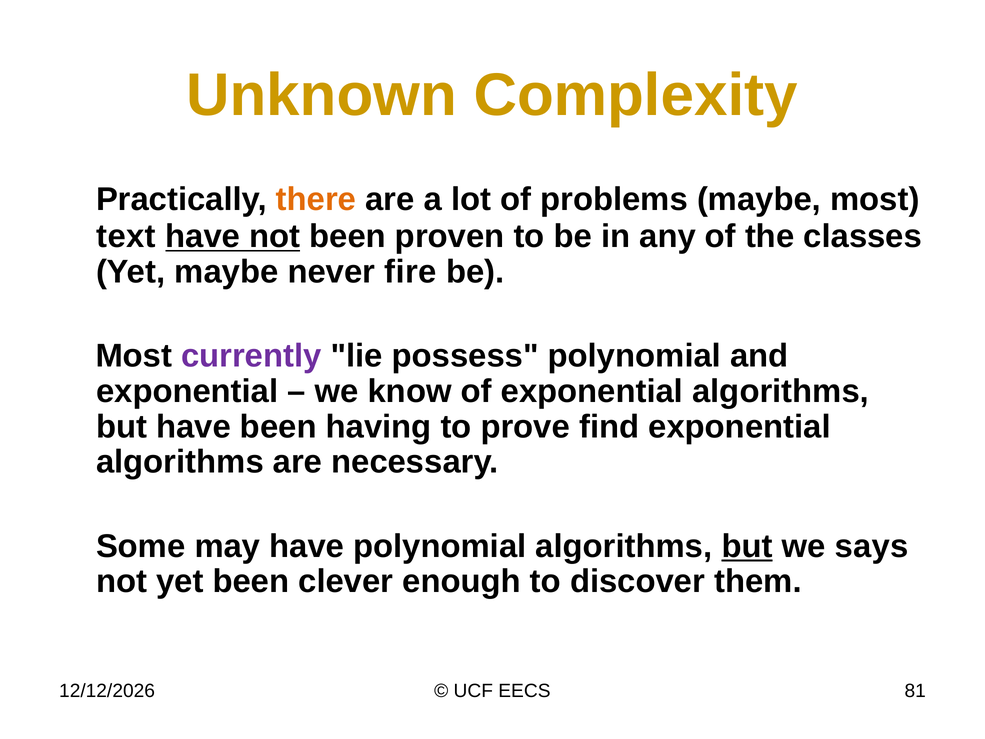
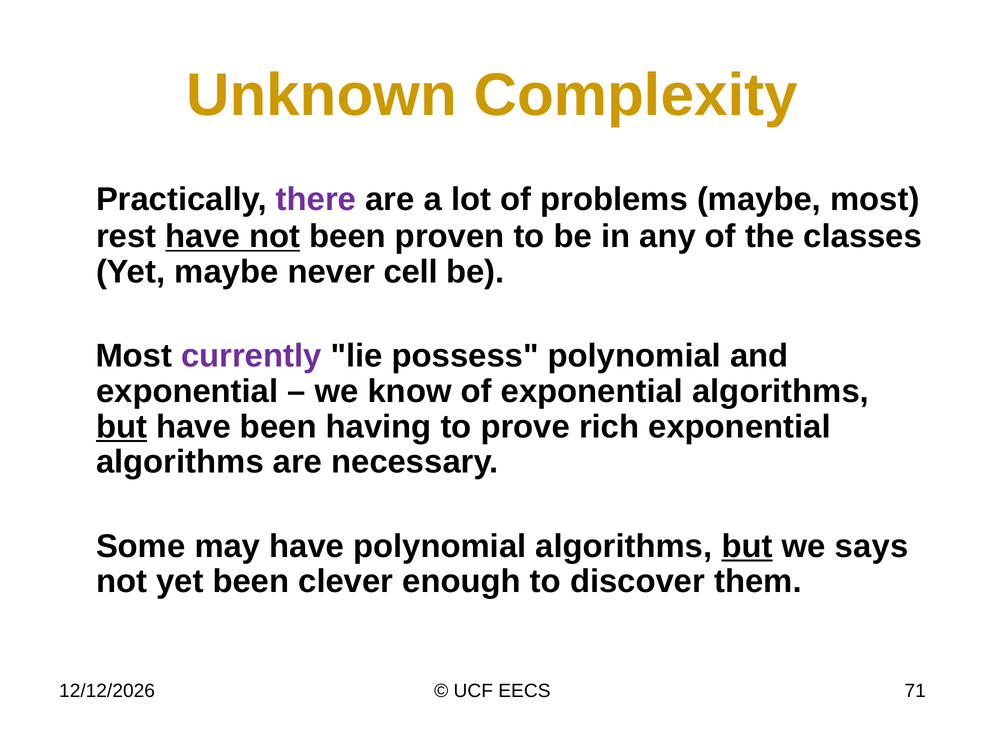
there colour: orange -> purple (316, 200)
text: text -> rest (126, 236)
fire: fire -> cell (411, 272)
but underline: none -> present (122, 427)
find: find -> rich (609, 427)
81: 81 -> 71 (915, 691)
